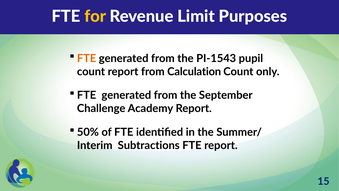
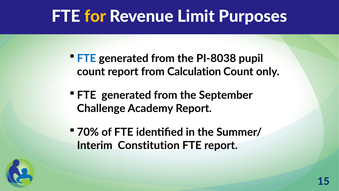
FTE colour: orange -> blue (87, 58)
PI-1543: PI-1543 -> PI-8038 (216, 58)
50%: 50% -> 70% (88, 132)
Subtractions: Subtractions -> Constitution (149, 145)
